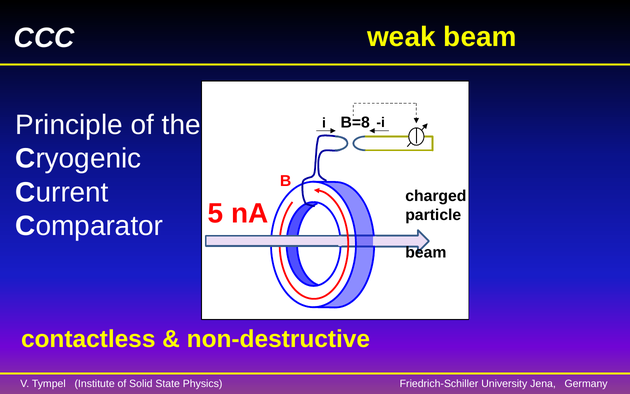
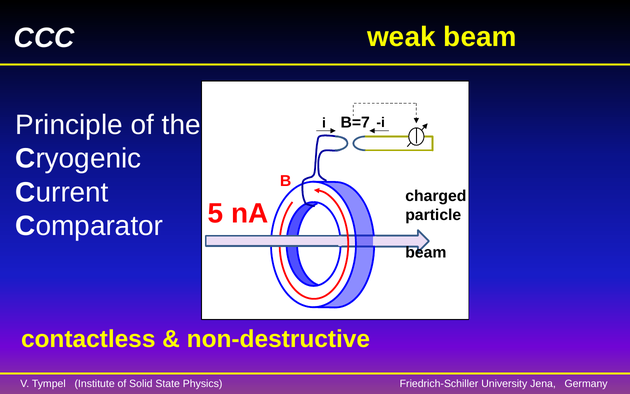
B=8: B=8 -> B=7 (355, 123)
